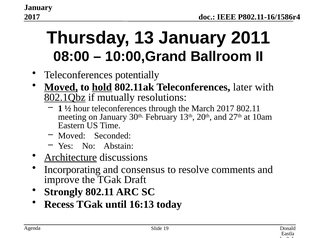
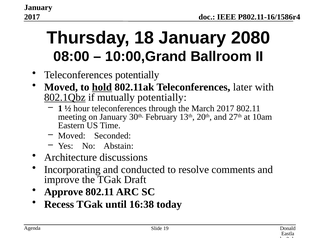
13: 13 -> 18 (144, 38)
2011: 2011 -> 2080 (251, 38)
Moved underline: present -> none (61, 87)
mutually resolutions: resolutions -> potentially (162, 97)
Architecture underline: present -> none (71, 157)
consensus: consensus -> conducted (143, 169)
Strongly: Strongly -> Approve (64, 192)
16:13: 16:13 -> 16:38 (142, 204)
